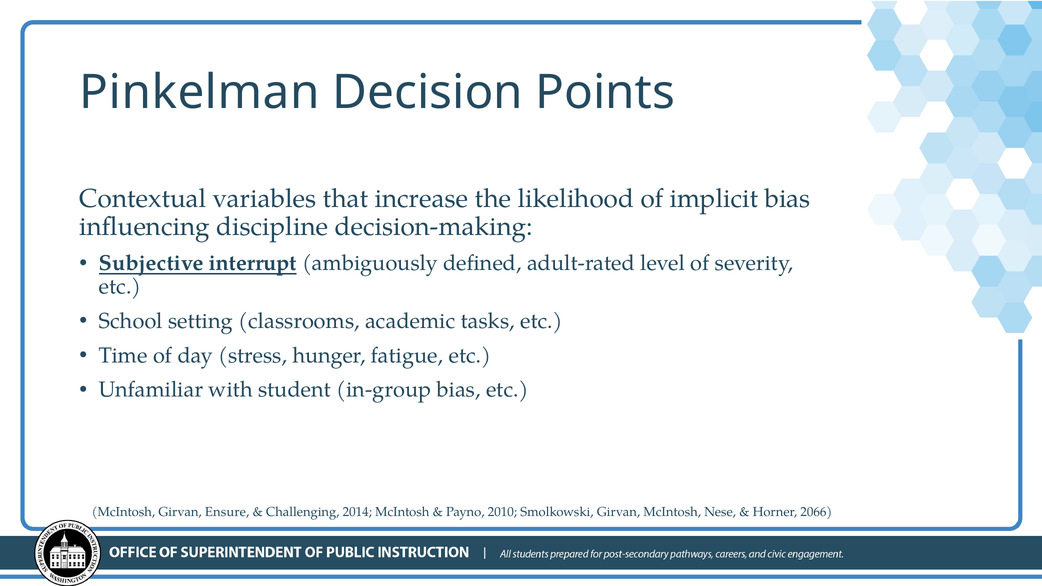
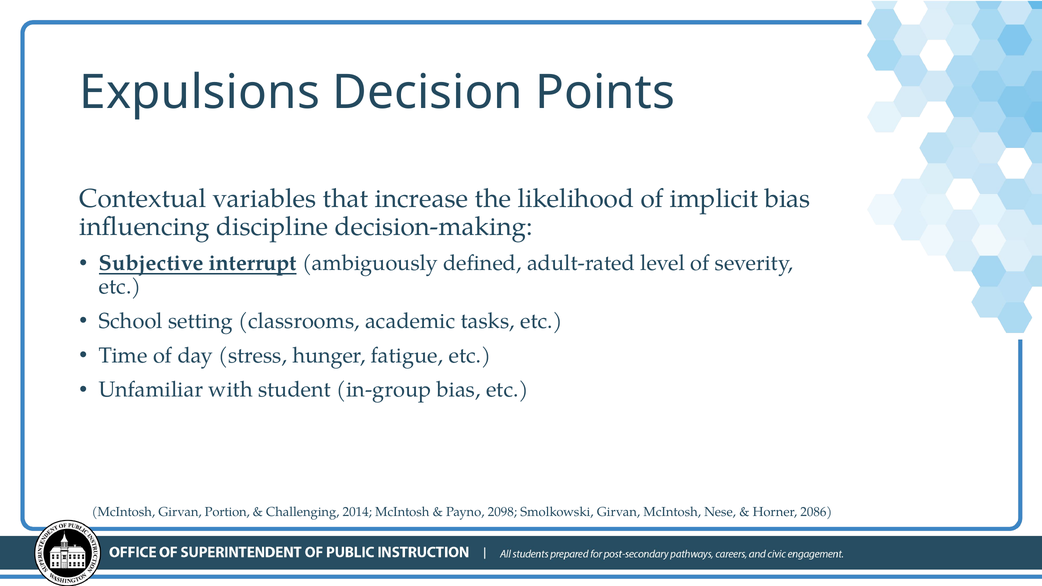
Pinkelman: Pinkelman -> Expulsions (200, 92)
Ensure: Ensure -> Portion (227, 512)
2010: 2010 -> 2098 (502, 512)
2066: 2066 -> 2086 (816, 512)
